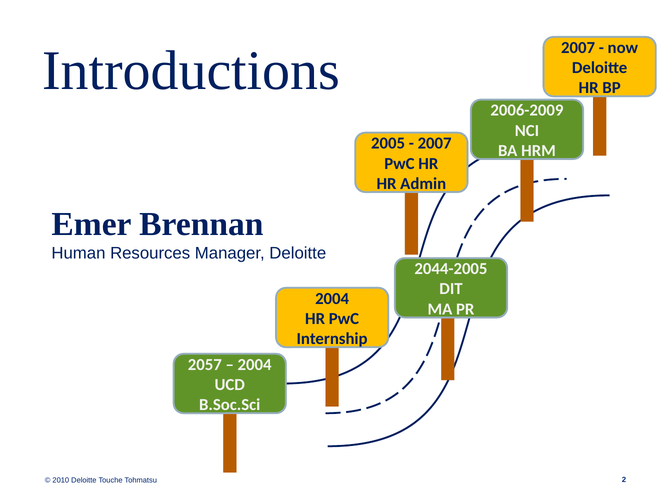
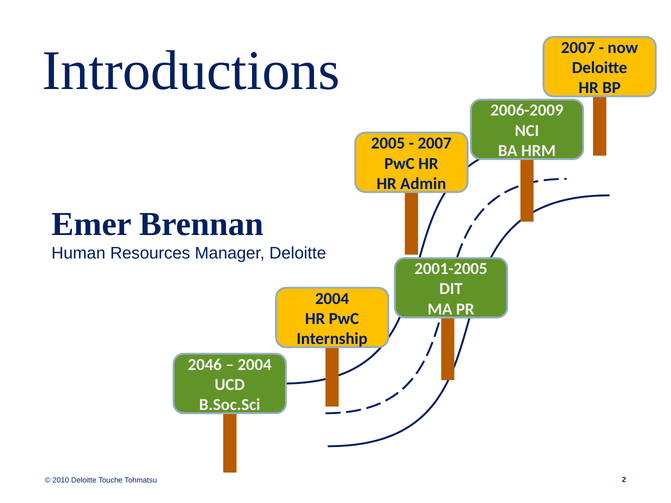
2044-2005: 2044-2005 -> 2001-2005 (451, 269)
2057: 2057 -> 2046 (205, 365)
